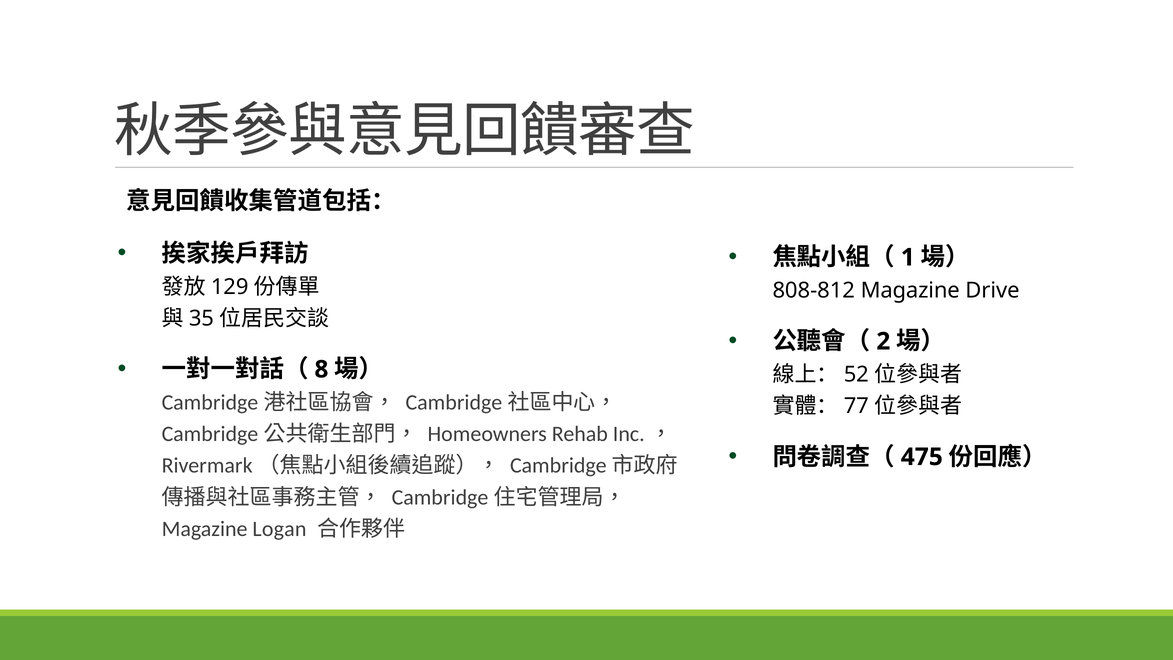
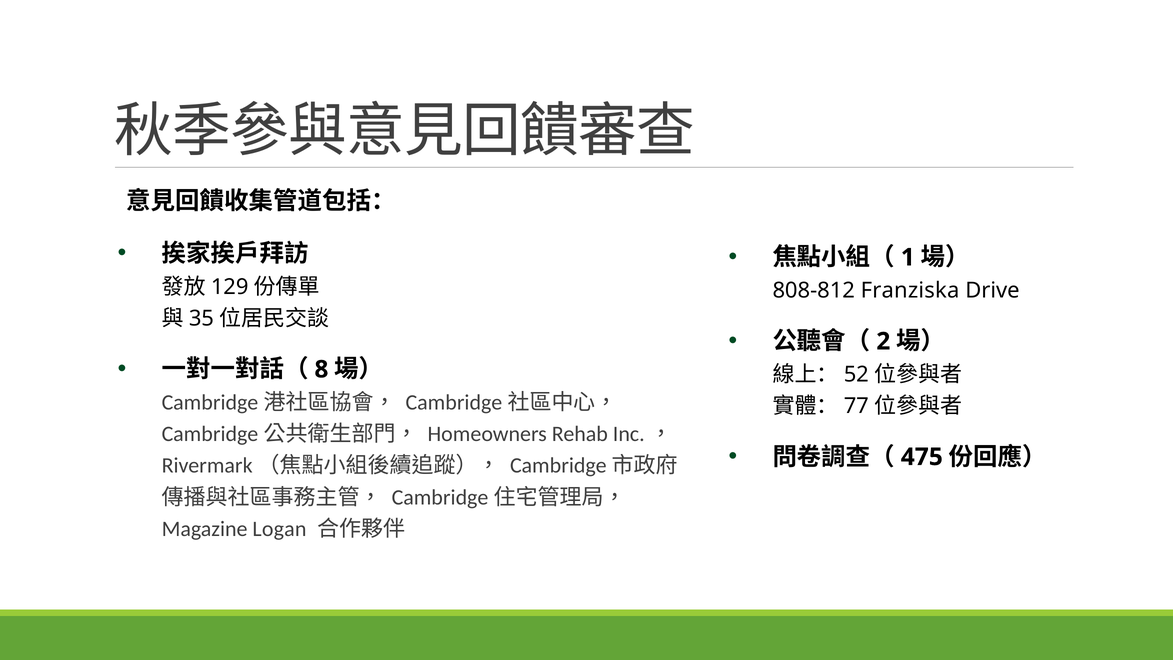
808-812 Magazine: Magazine -> Franziska (910, 290)
